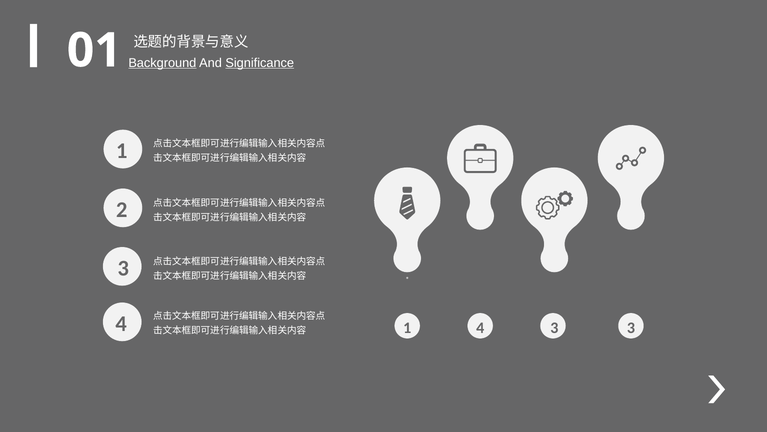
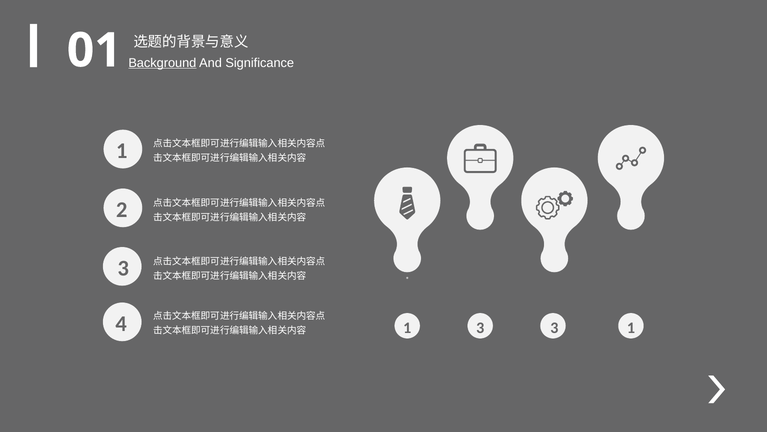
Significance underline: present -> none (260, 63)
1 4: 4 -> 3 (480, 328)
3 3: 3 -> 1 (631, 328)
